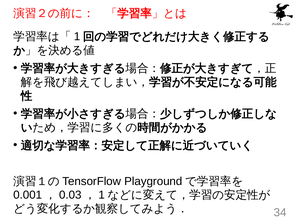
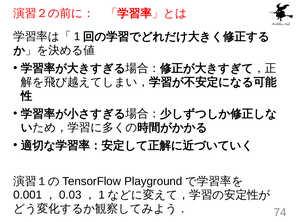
34: 34 -> 74 (280, 212)
